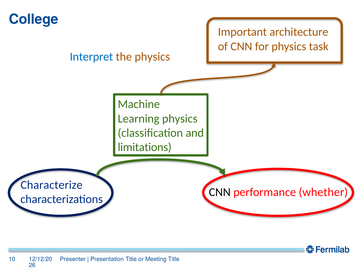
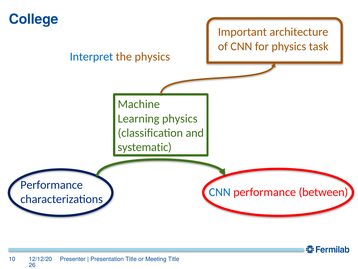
limitations: limitations -> systematic (145, 147)
Characterize: Characterize -> Performance (52, 185)
CNN colour: black -> blue (220, 192)
whether: whether -> between (323, 192)
